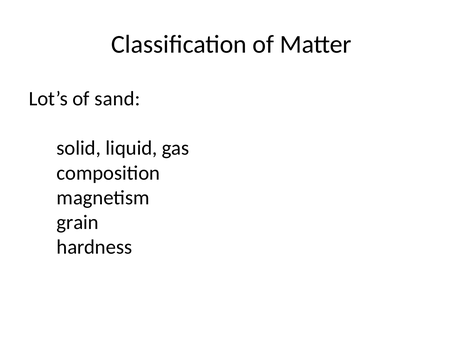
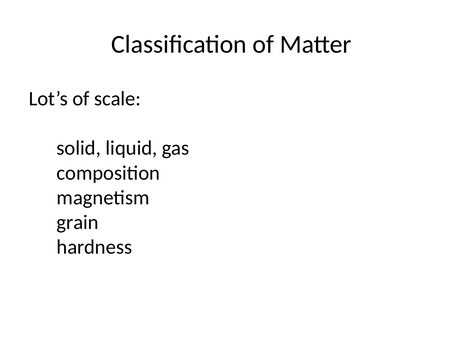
sand: sand -> scale (118, 99)
